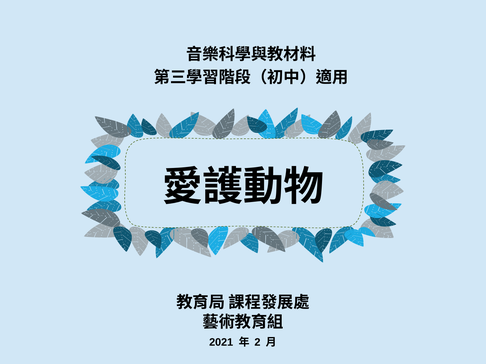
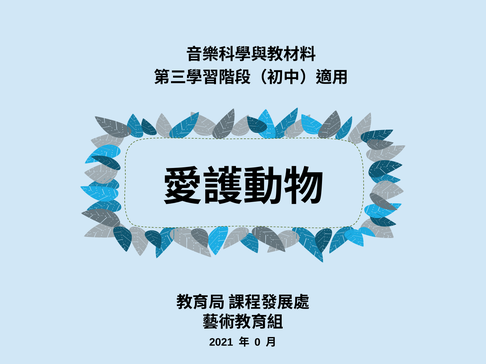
2: 2 -> 0 (257, 343)
